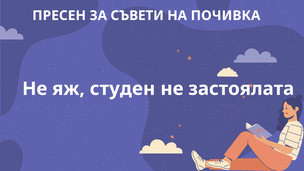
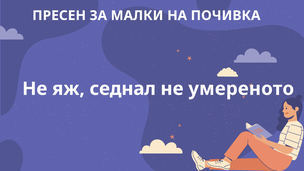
СЪВЕТИ: СЪВЕТИ -> МАЛКИ (137, 16)
студен: студен -> седнал (123, 89)
застоялата: застоялата -> умереното (241, 89)
